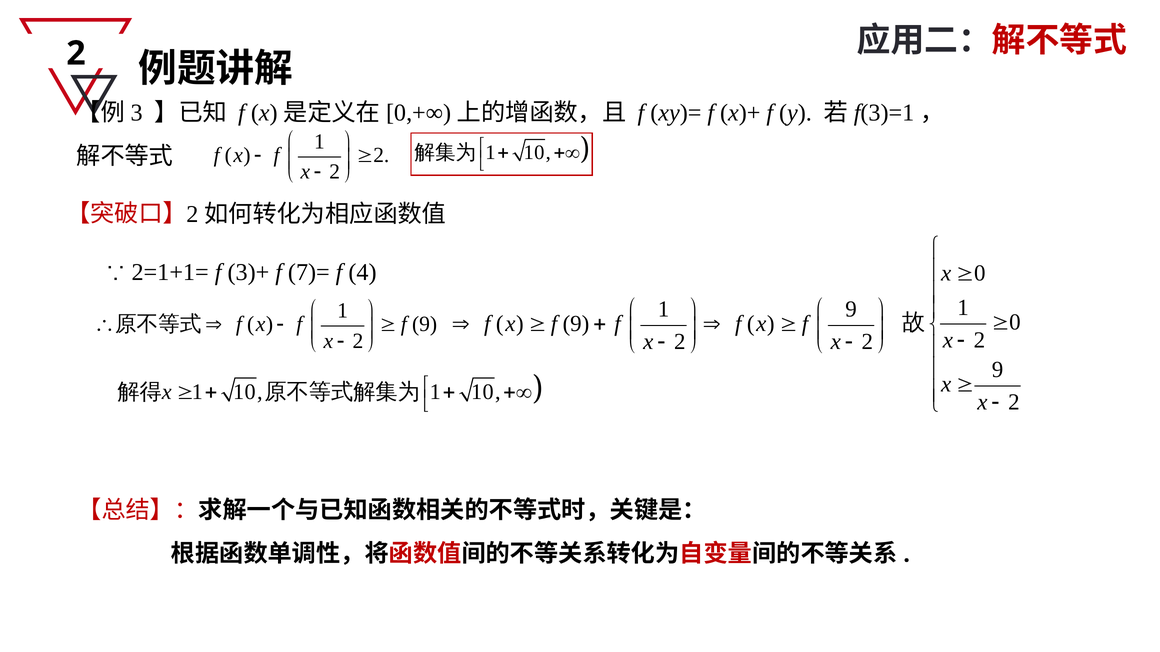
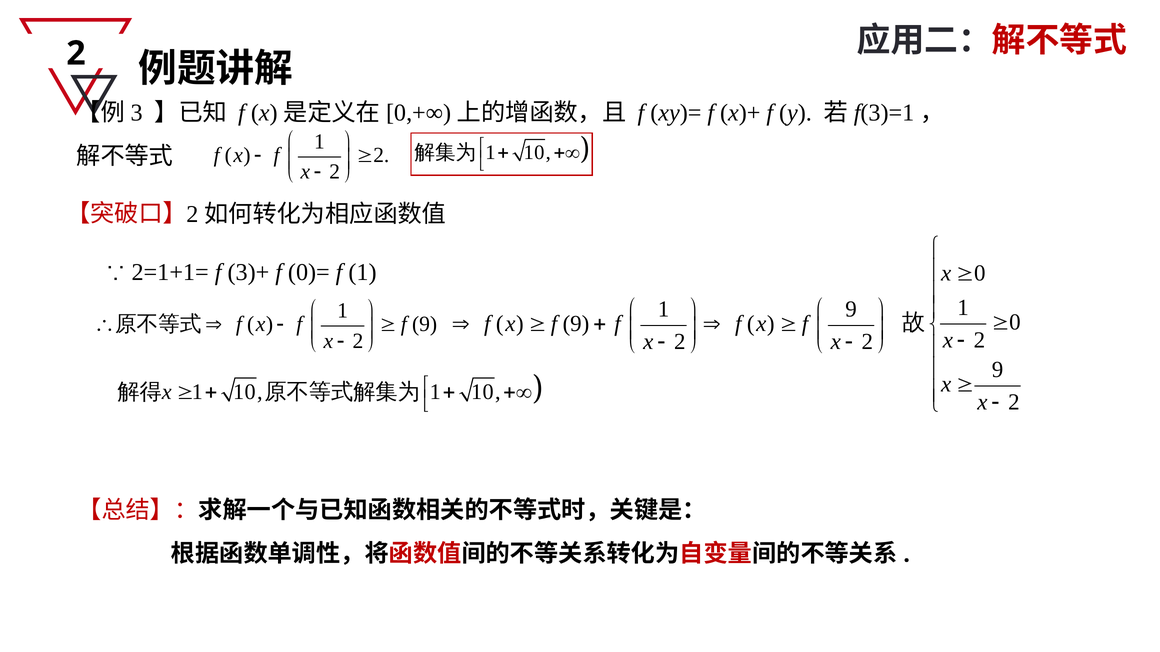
7)=: 7)= -> 0)= (309, 273)
f 4: 4 -> 1 (363, 273)
